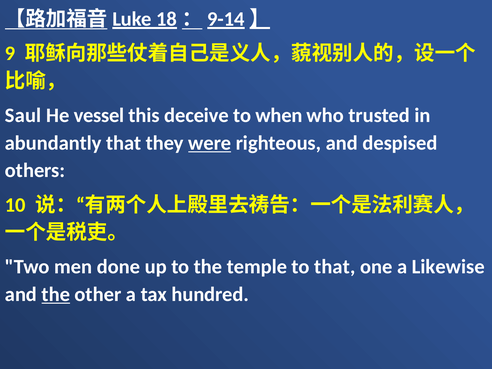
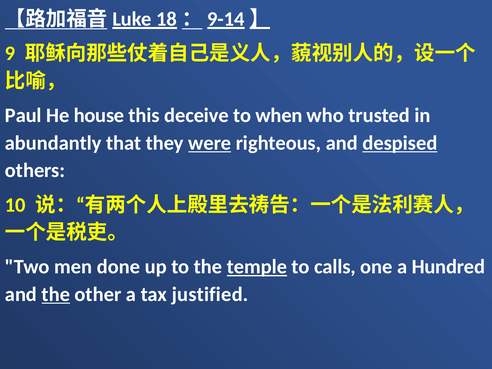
Saul: Saul -> Paul (23, 115)
vessel: vessel -> house (99, 115)
despised underline: none -> present (400, 143)
temple underline: none -> present (257, 267)
to that: that -> calls (335, 267)
Likewise: Likewise -> Hundred (448, 267)
hundred: hundred -> justified (210, 294)
